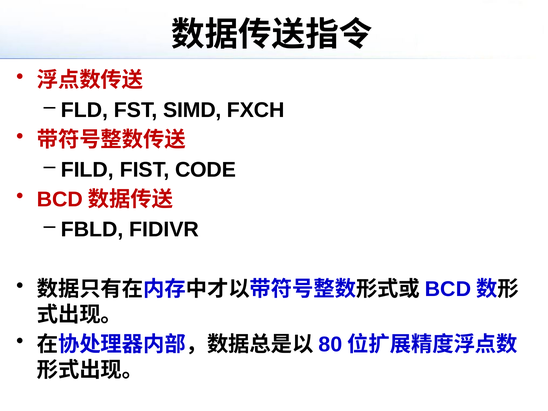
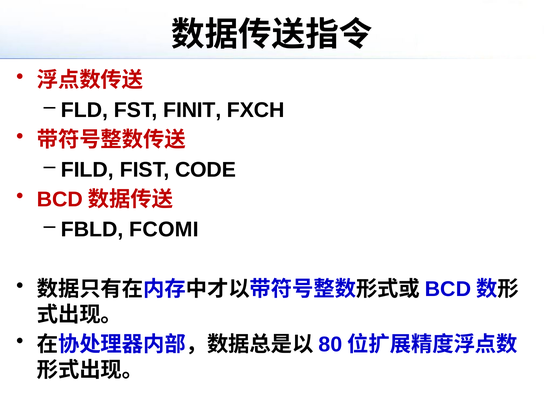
SIMD: SIMD -> FINIT (192, 110)
FIDIVR: FIDIVR -> FCOMI (164, 229)
